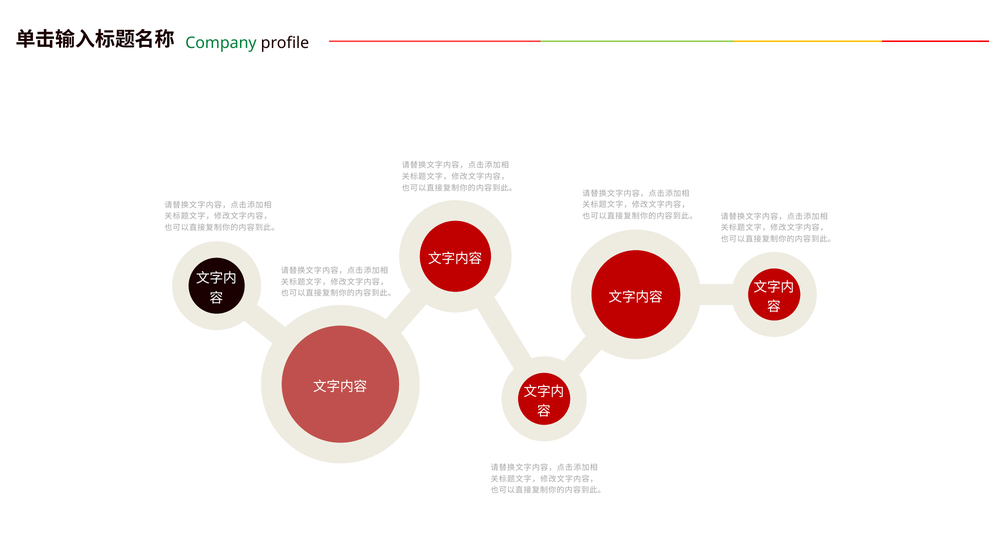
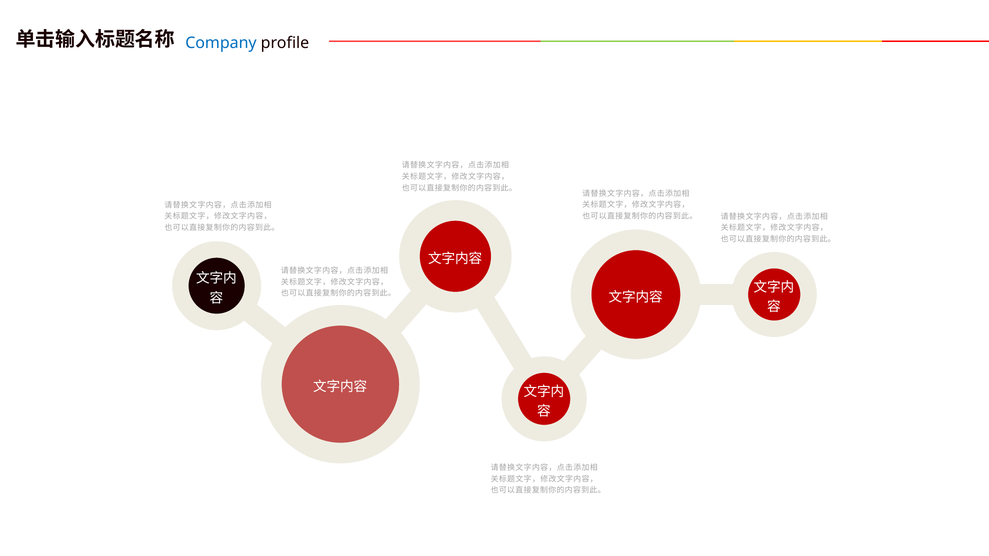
Company colour: green -> blue (221, 43)
